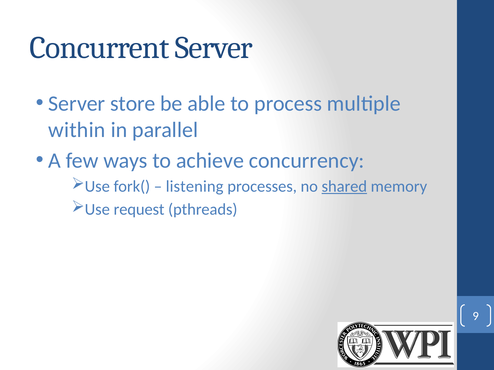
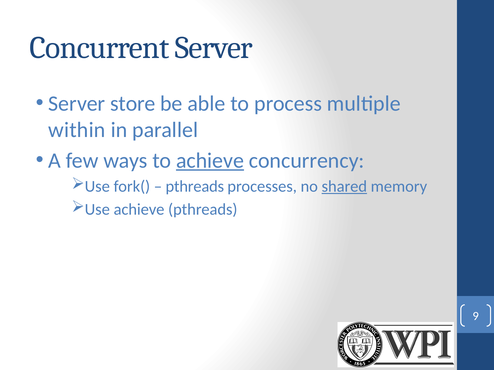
achieve underline: none -> present (210, 161)
listening: listening -> pthreads (195, 187)
Use request: request -> achieve (139, 210)
